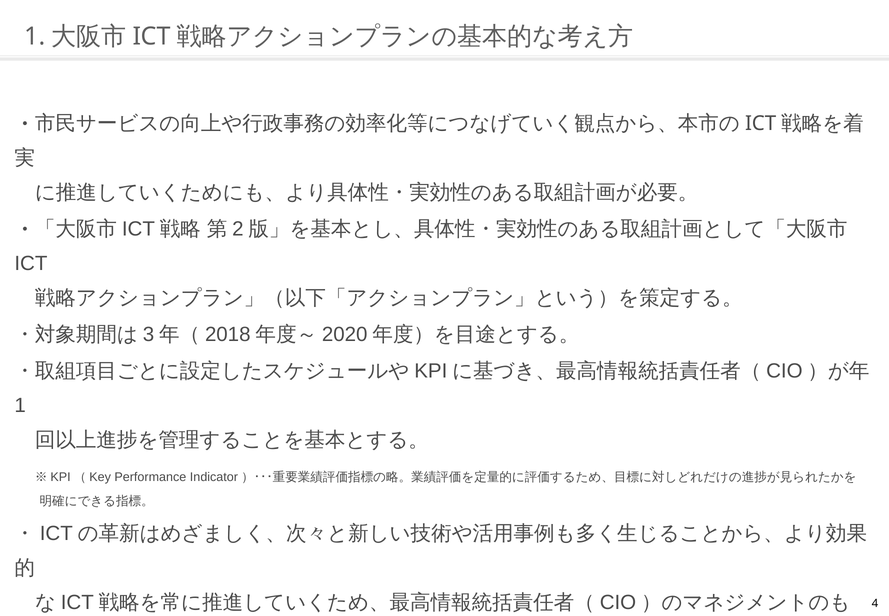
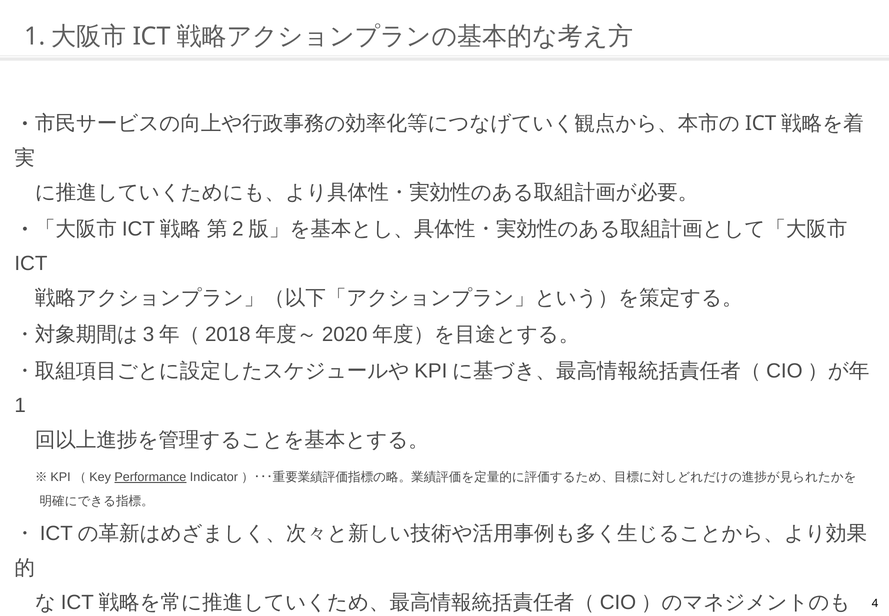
Performance underline: none -> present (150, 477)
